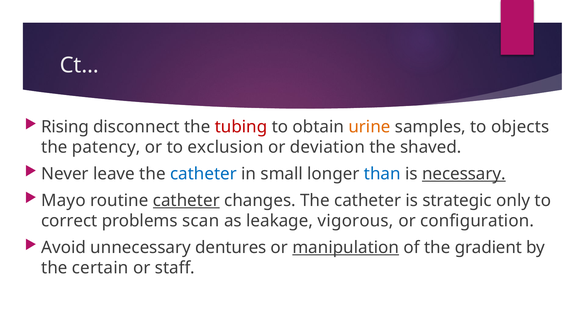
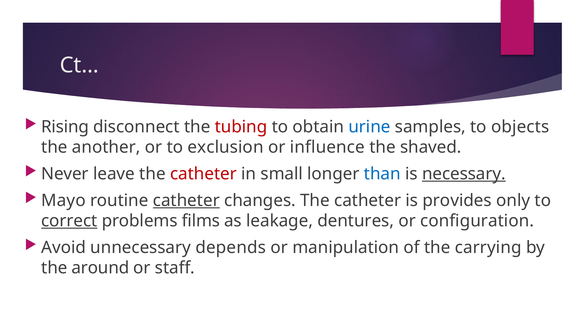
urine colour: orange -> blue (369, 127)
patency: patency -> another (106, 147)
deviation: deviation -> influence (327, 147)
catheter colour: blue -> red (203, 174)
strategic: strategic -> provides (457, 200)
correct underline: none -> present (69, 221)
scan: scan -> films (201, 221)
vigorous: vigorous -> dentures (356, 221)
dentures: dentures -> depends (231, 248)
manipulation underline: present -> none (346, 248)
gradient: gradient -> carrying (488, 248)
certain: certain -> around (100, 268)
